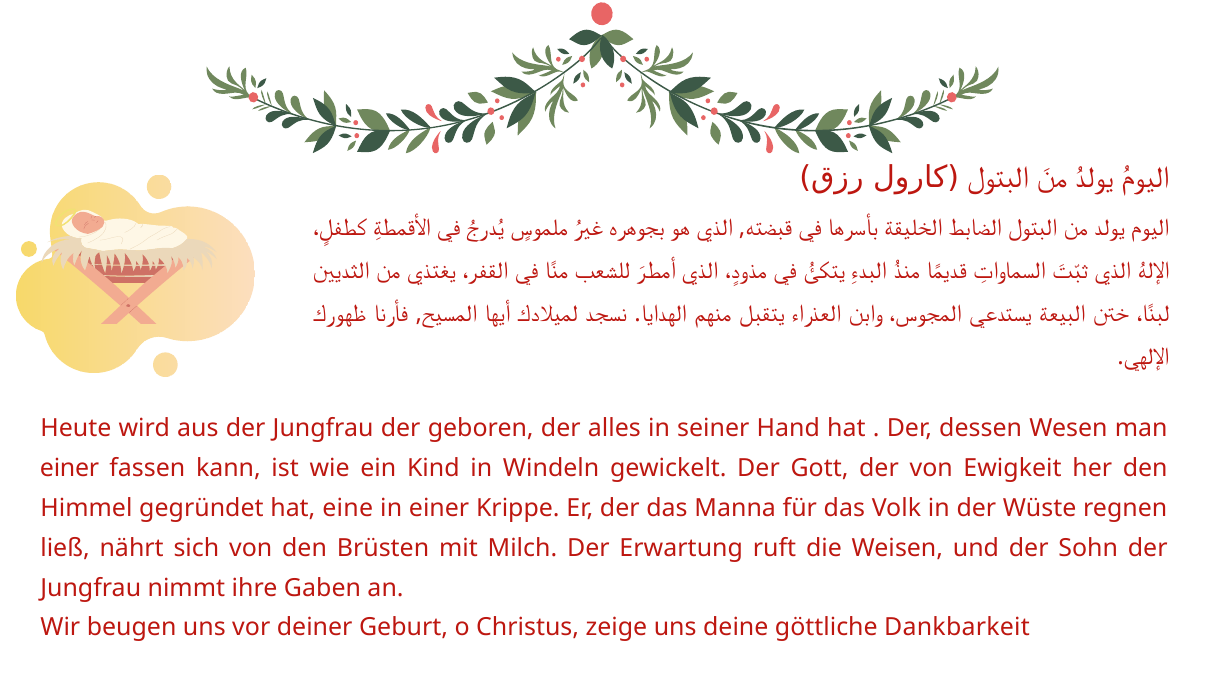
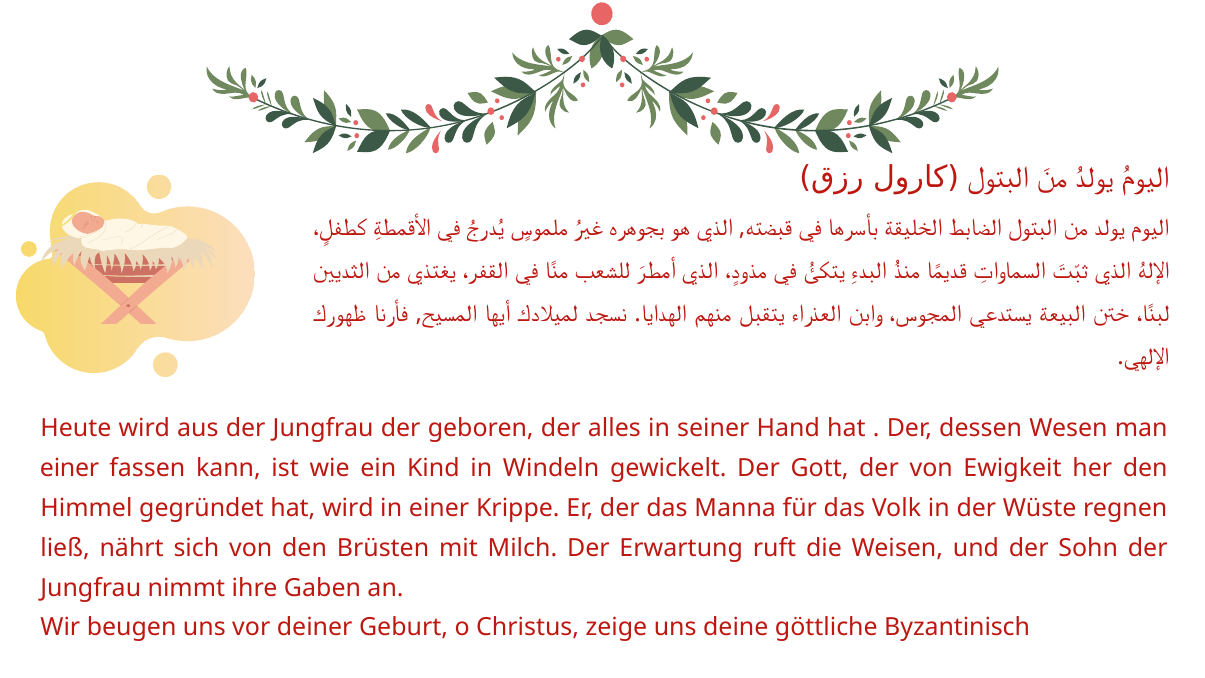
hat eine: eine -> wird (348, 508)
Dankbarkeit: Dankbarkeit -> Byzantinisch (957, 628)
